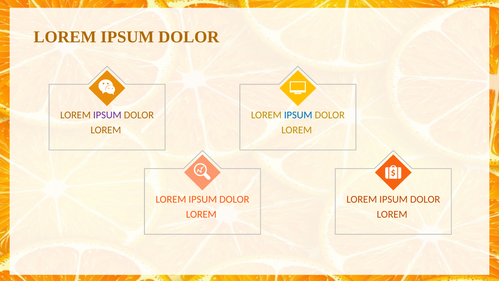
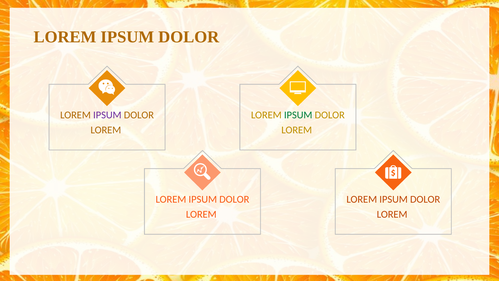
IPSUM colour: blue -> green (298, 115)
